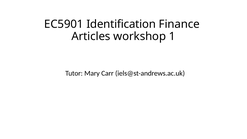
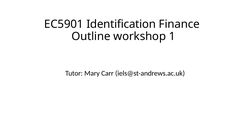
Articles: Articles -> Outline (91, 36)
